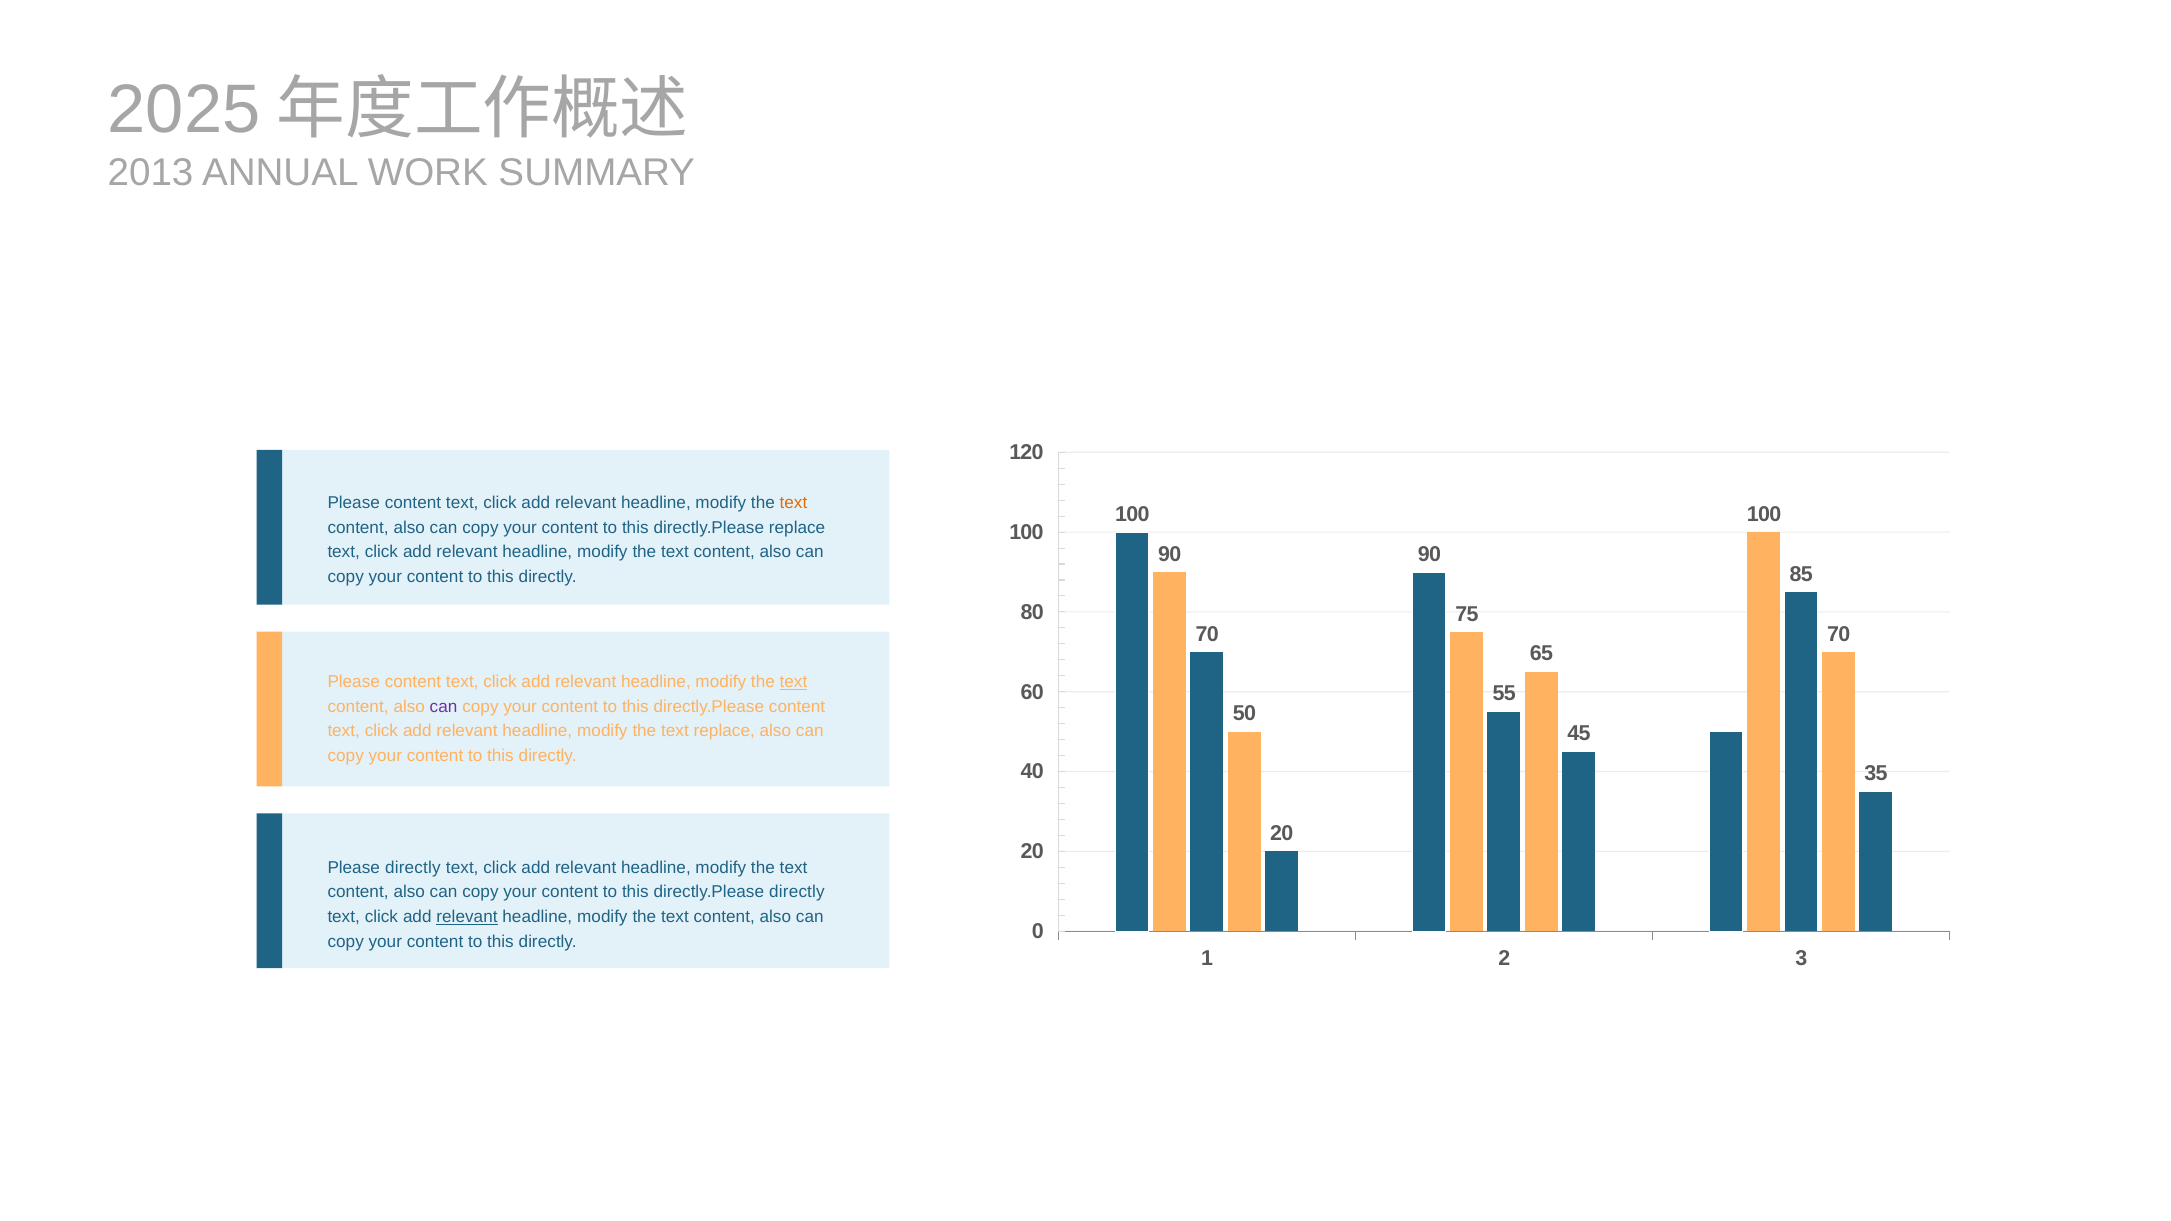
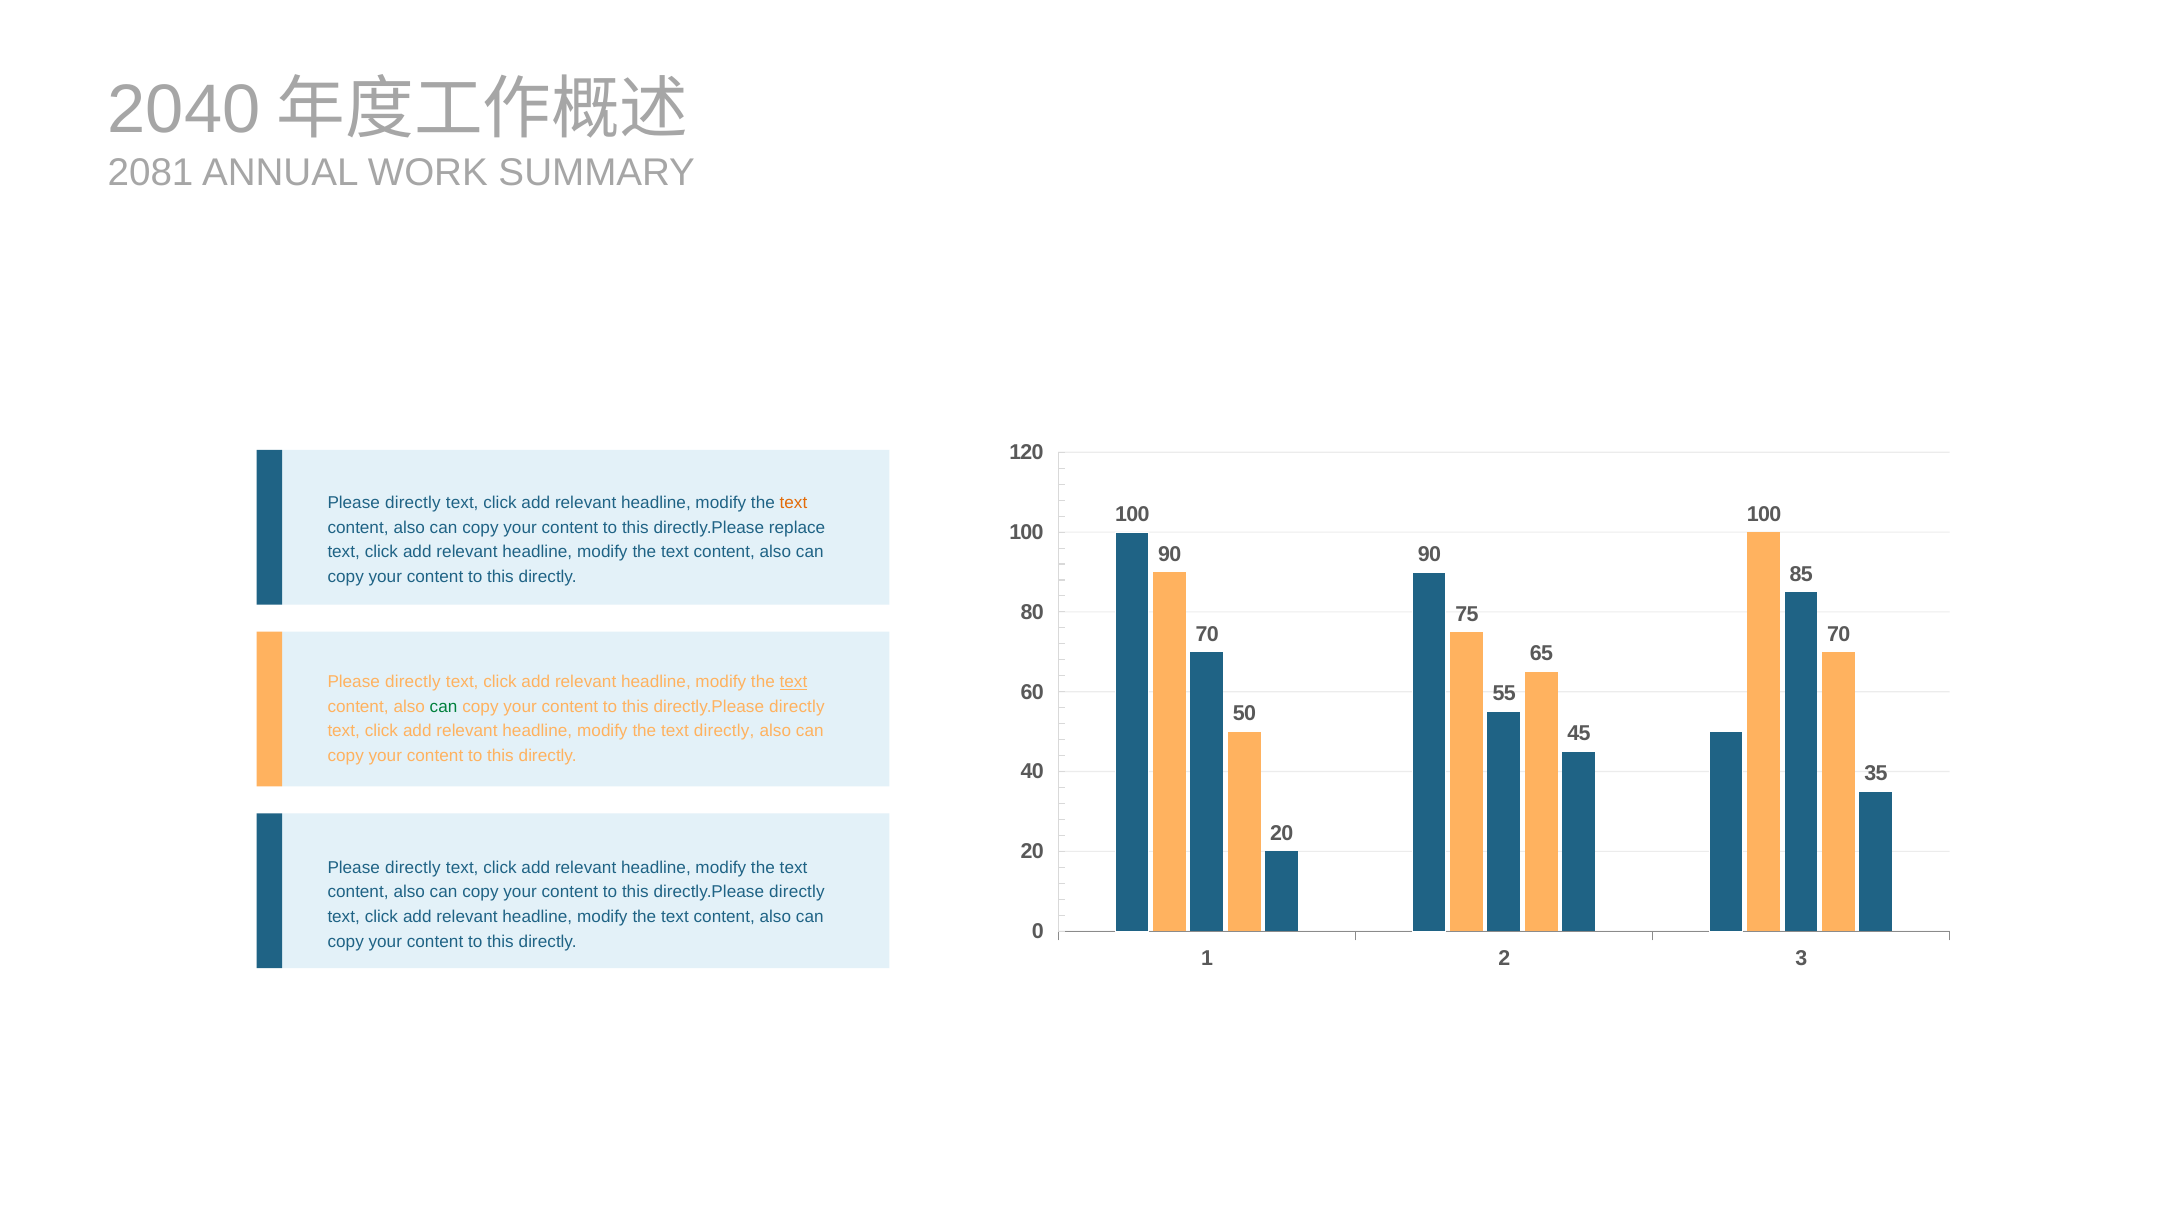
2025: 2025 -> 2040 (184, 109)
2013: 2013 -> 2081 (151, 173)
content: content -> directly (413, 503)
content: content -> directly (413, 682)
can colour: purple -> green (444, 707)
content: content -> directly (797, 707)
text replace: replace -> directly (724, 731)
relevant underline: present -> none (467, 917)
